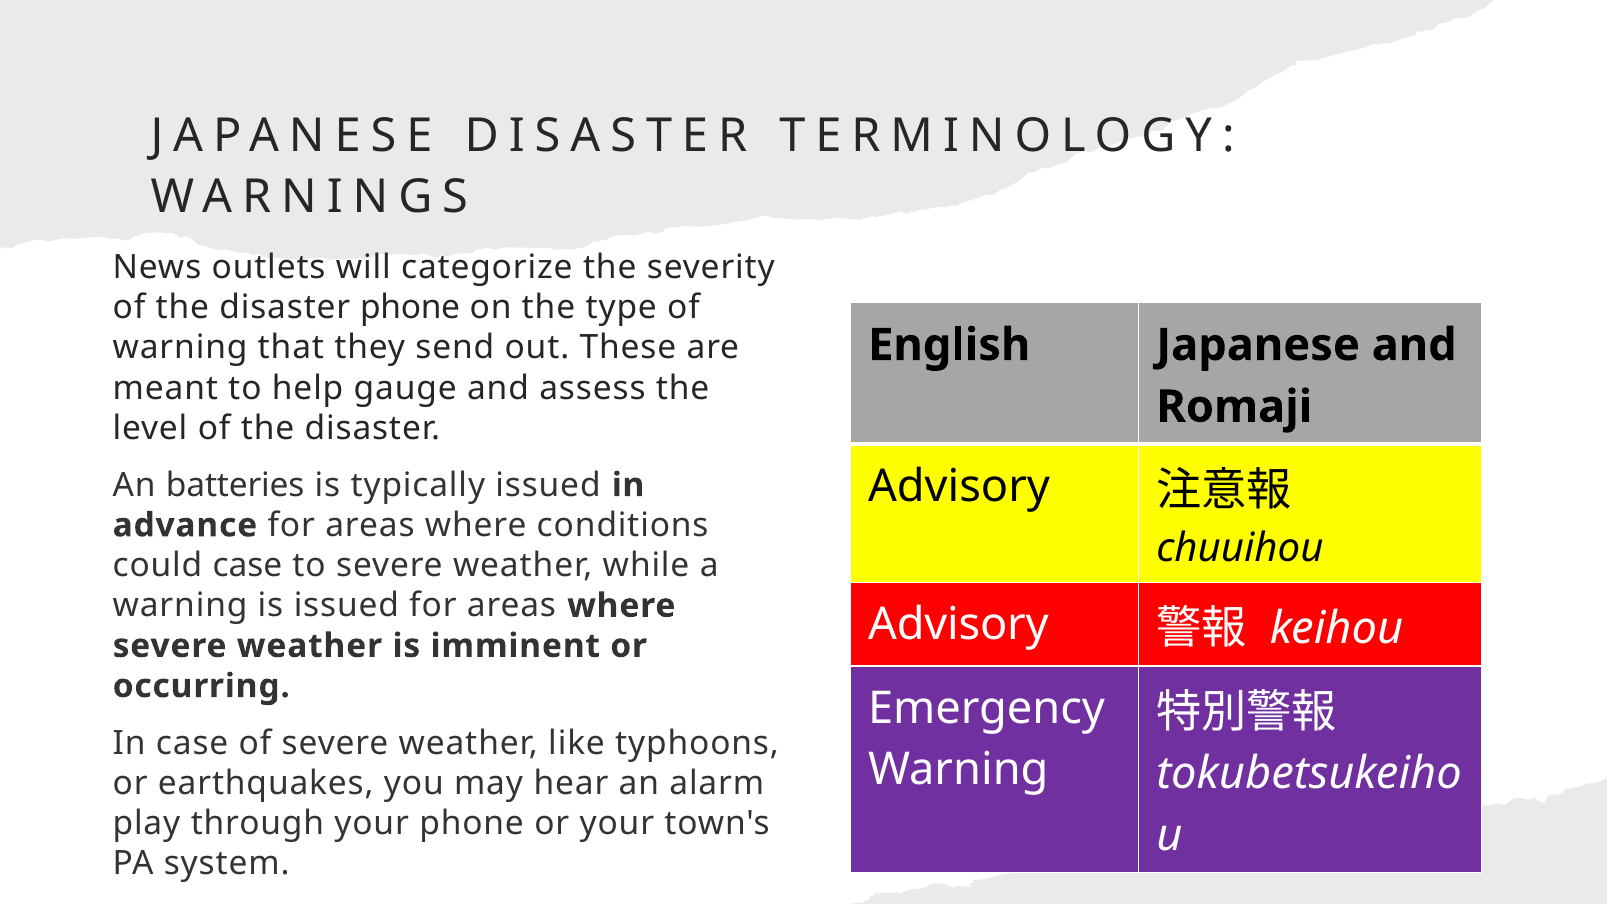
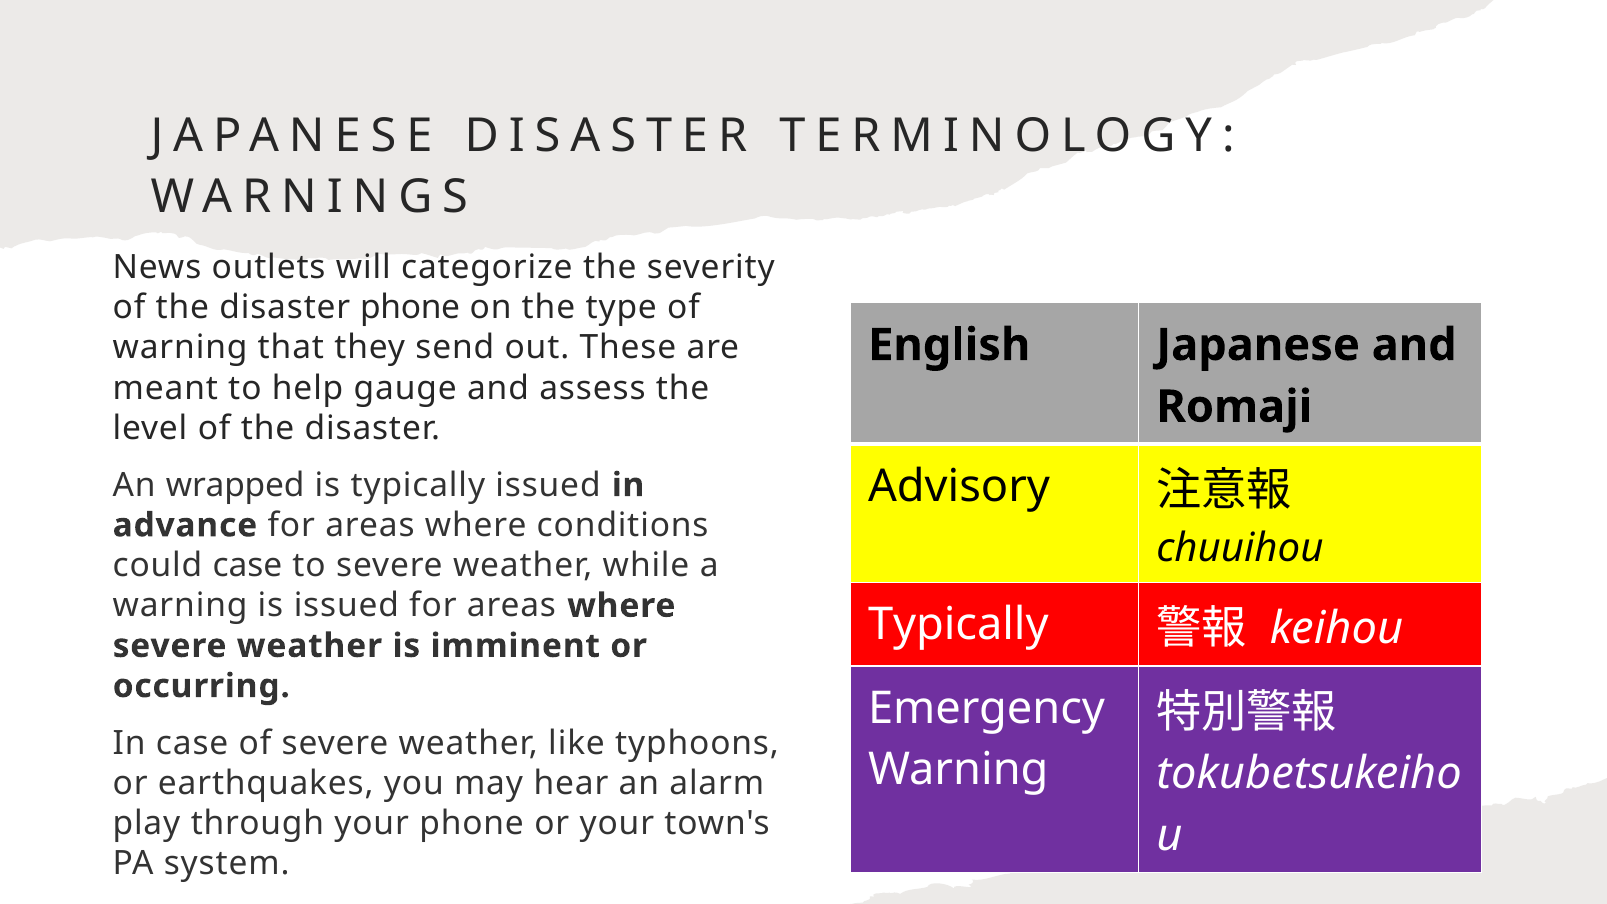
batteries: batteries -> wrapped (235, 485)
Advisory: Advisory -> Typically (958, 625)
